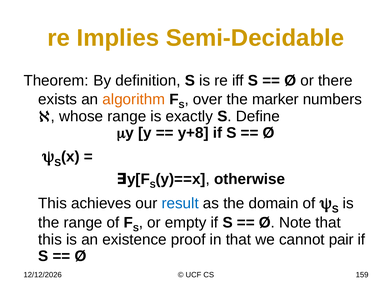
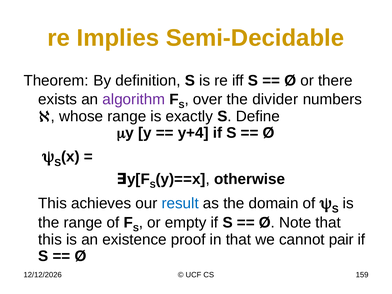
algorithm colour: orange -> purple (134, 99)
marker: marker -> divider (275, 99)
y+8: y+8 -> y+4 (193, 133)
